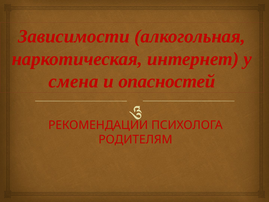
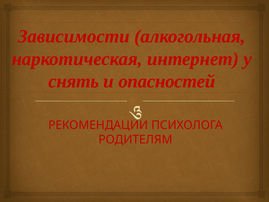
смена: смена -> снять (74, 81)
